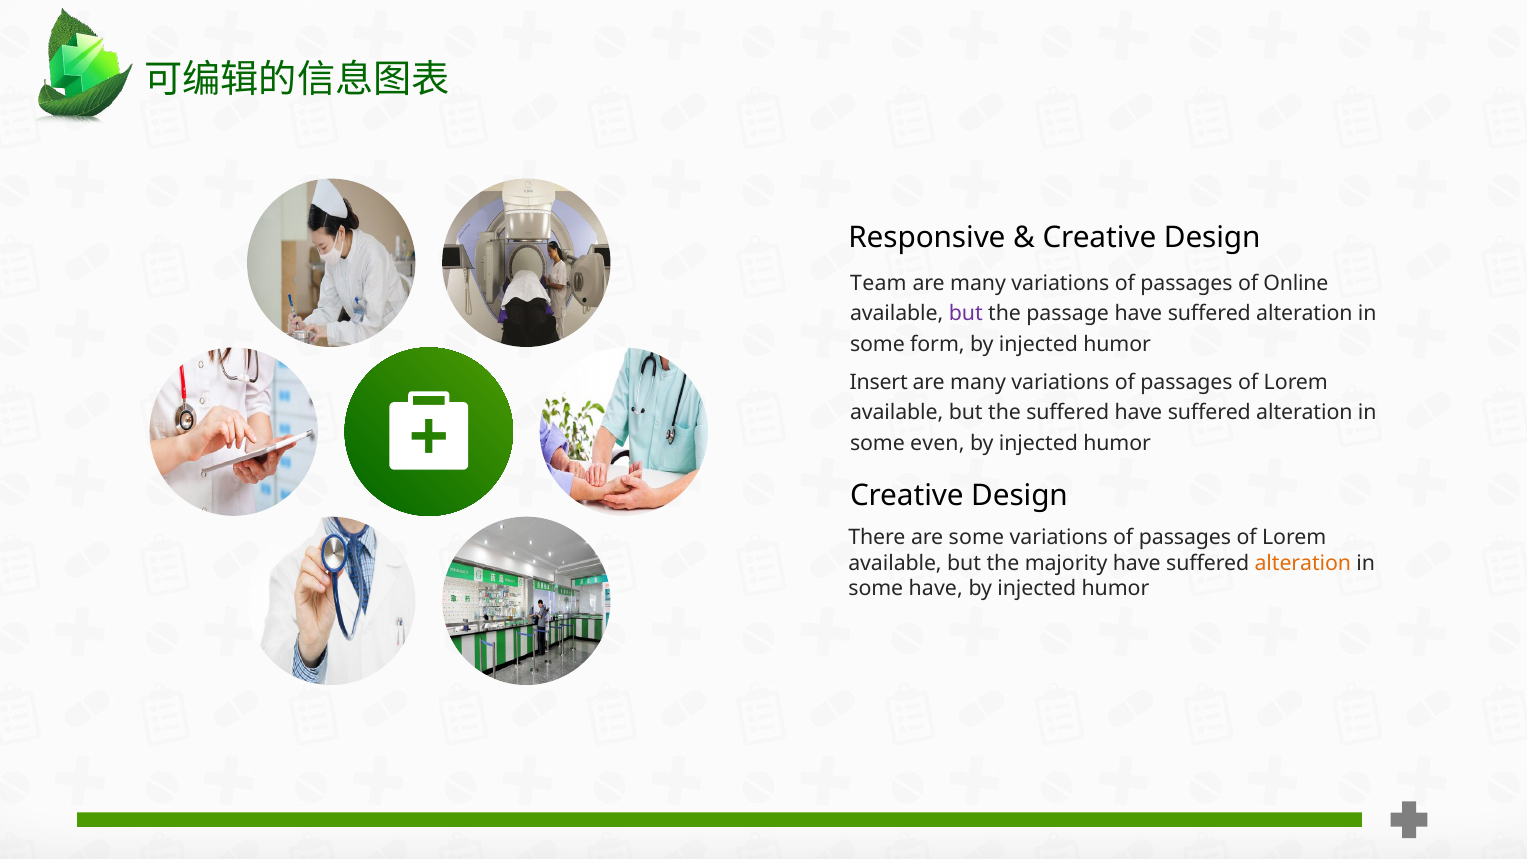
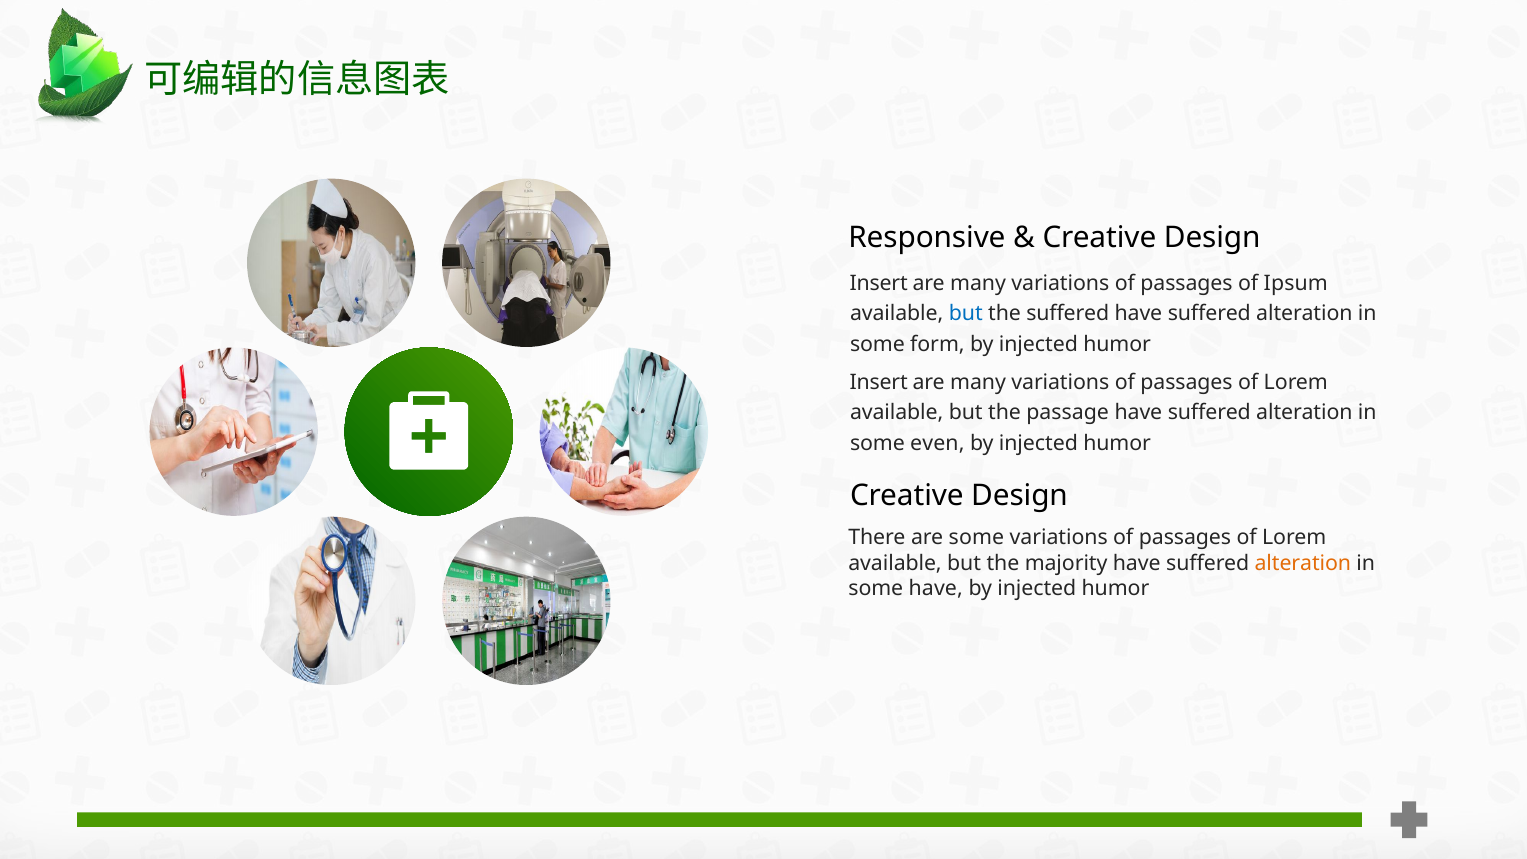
Team: Team -> Insert (879, 283)
Online: Online -> Ipsum (1296, 283)
but colour: purple -> blue (966, 314)
the passage: passage -> suffered (1068, 314)
the suffered: suffered -> passage (1068, 413)
